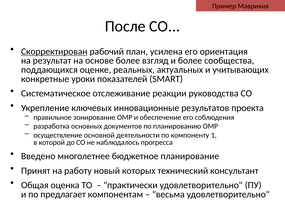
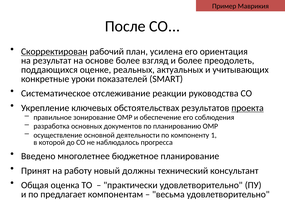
сообщества: сообщества -> преодолеть (229, 61)
инновационные: инновационные -> обстоятельствах (147, 108)
проекта underline: none -> present (248, 108)
которых: которых -> должны (139, 171)
